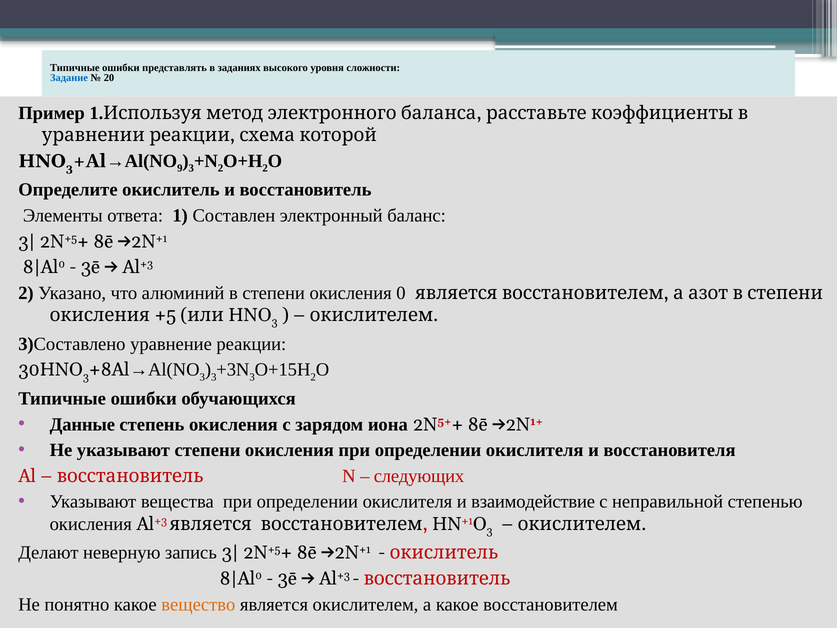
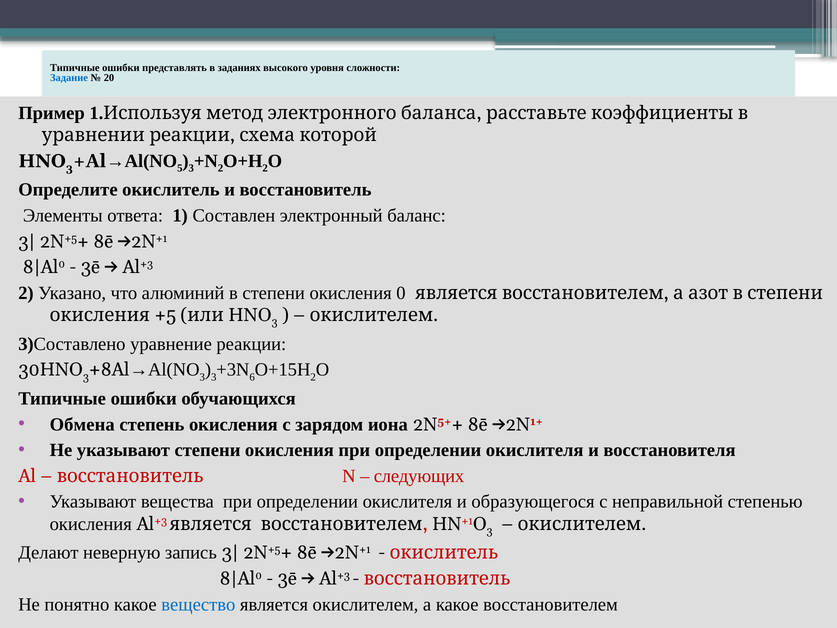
9: 9 -> 5 (180, 168)
3: 3 -> 6 (252, 377)
Данные: Данные -> Обмена (82, 424)
взаимодействие: взаимодействие -> образующегося (533, 502)
вещество colour: orange -> blue (198, 604)
